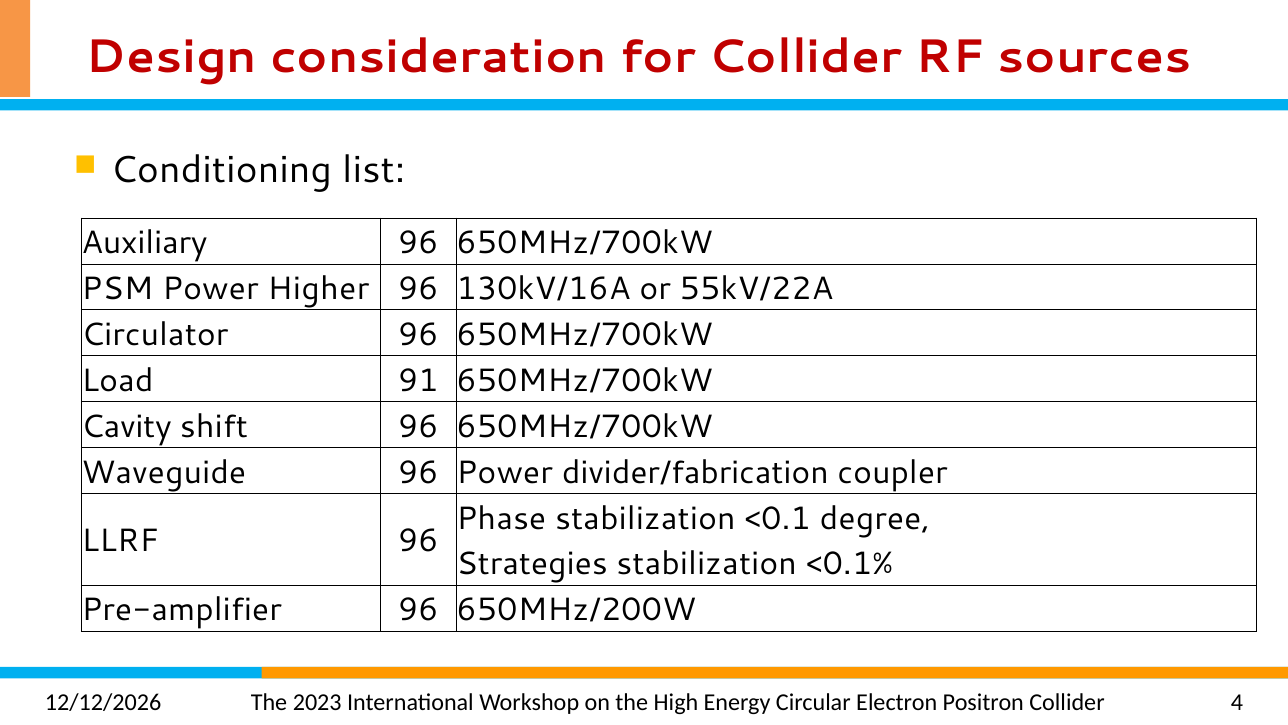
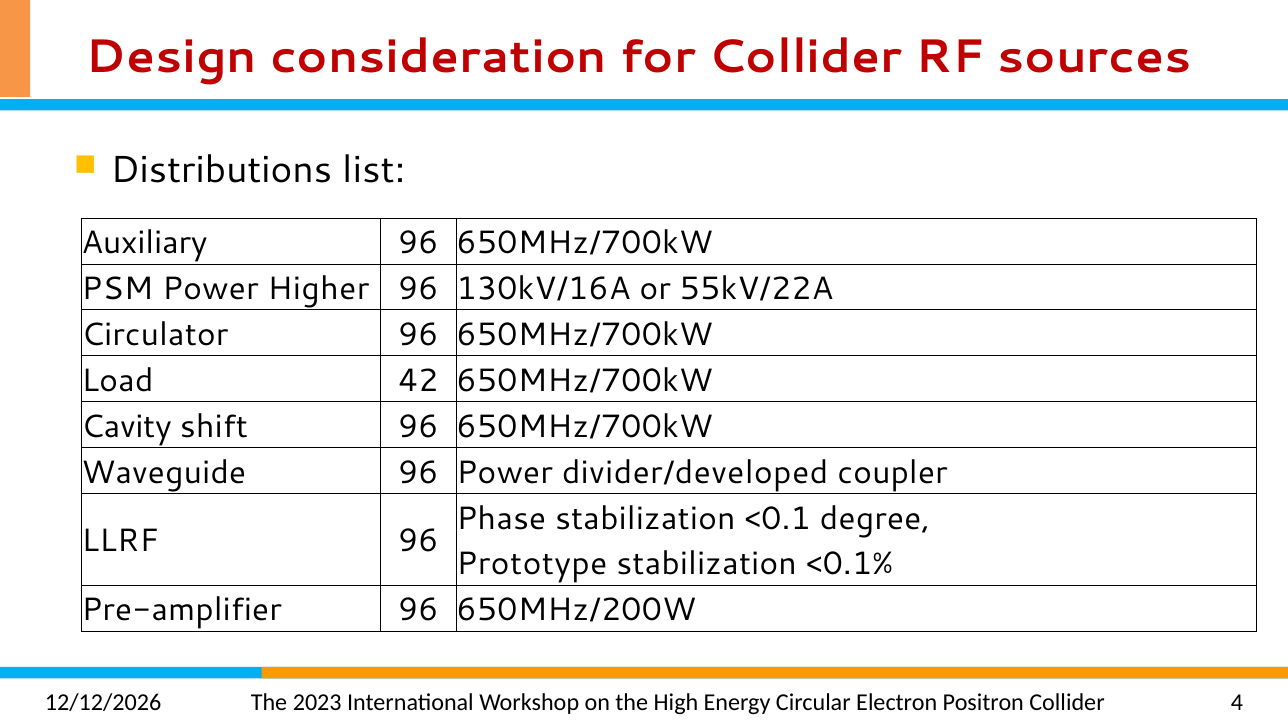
Conditioning: Conditioning -> Distributions (221, 170)
91: 91 -> 42 (418, 380)
divider/fabrication: divider/fabrication -> divider/developed (695, 472)
Strategies: Strategies -> Prototype (532, 564)
